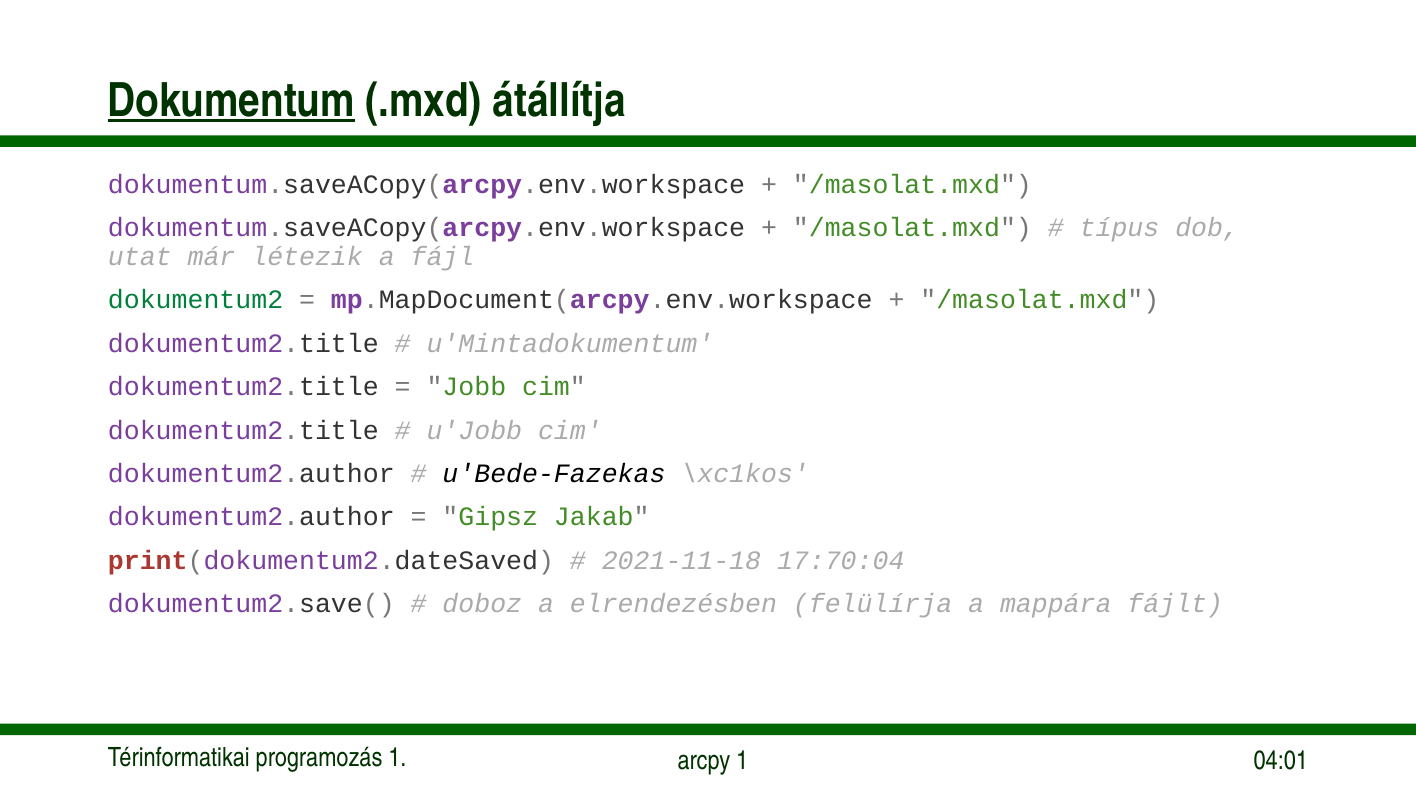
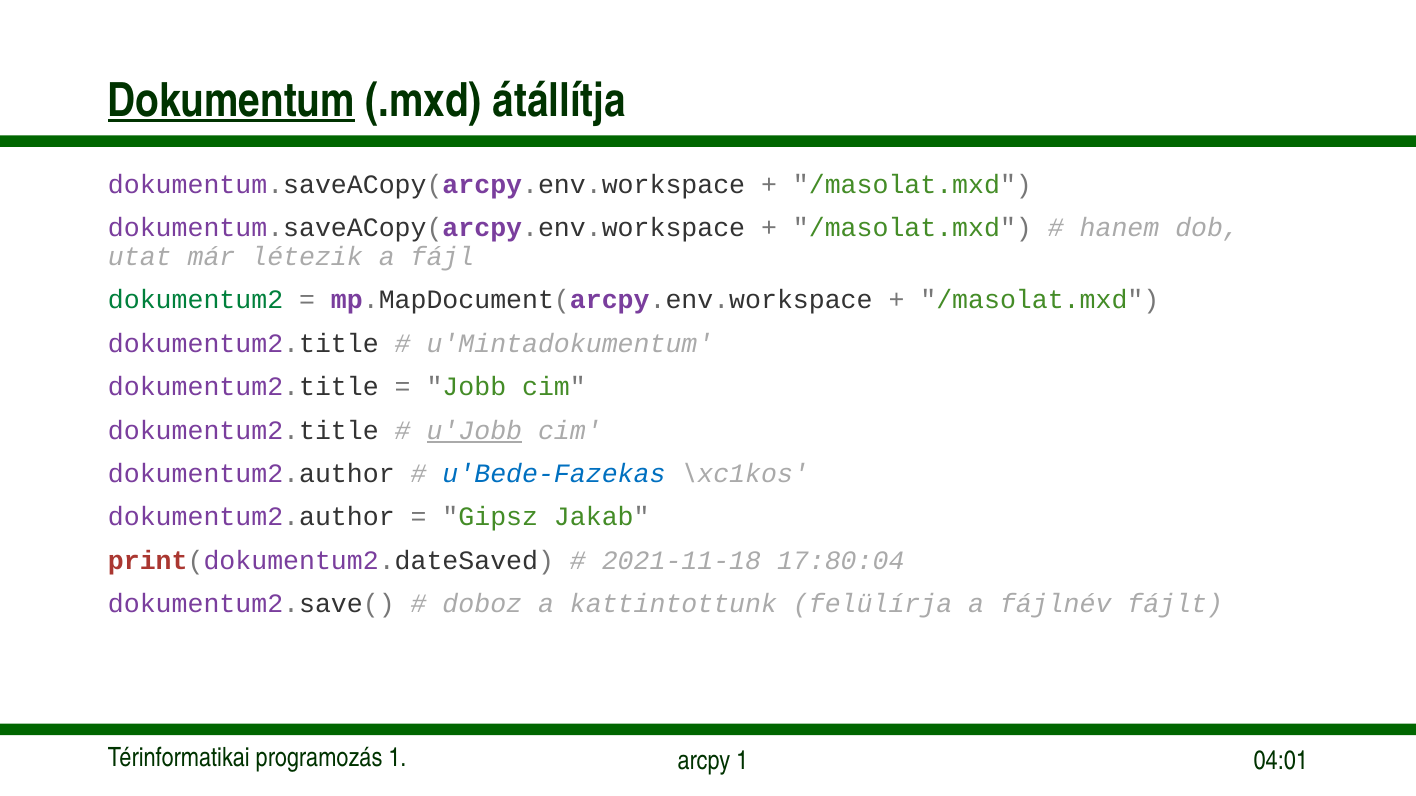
típus: típus -> hanem (1120, 228)
u'Jobb underline: none -> present (474, 431)
u'Bede-Fazekas colour: black -> blue (554, 474)
17:70:04: 17:70:04 -> 17:80:04 (841, 561)
elrendezésben: elrendezésben -> kattintottunk (673, 604)
mappára: mappára -> fájlnév (1056, 604)
